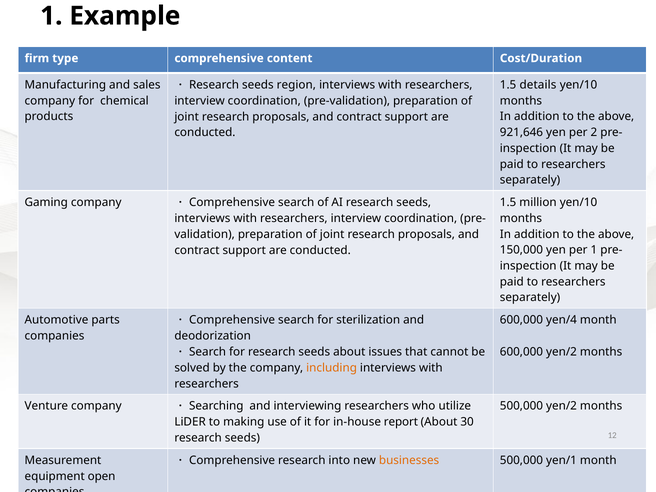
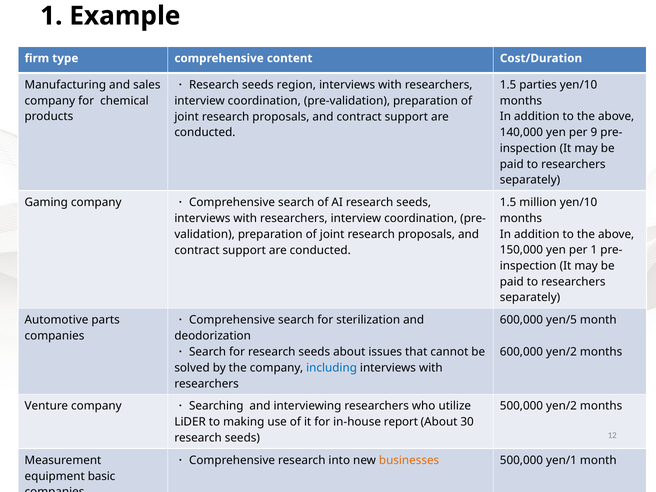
details: details -> parties (538, 85)
921,646: 921,646 -> 140,000 (521, 132)
2: 2 -> 9 (594, 132)
yen/4: yen/4 -> yen/5 (562, 320)
including colour: orange -> blue (332, 368)
open: open -> basic (102, 476)
